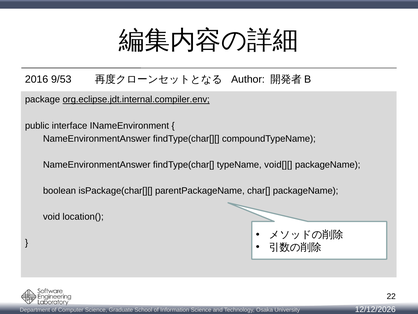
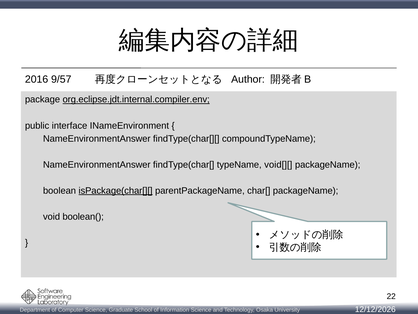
9/53: 9/53 -> 9/57 (61, 79)
isPackage(char[][ underline: none -> present (116, 190)
location(: location( -> boolean( (83, 216)
